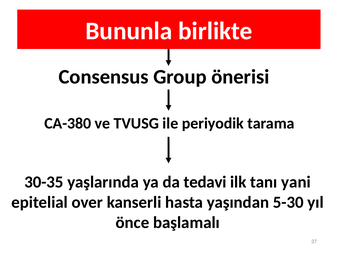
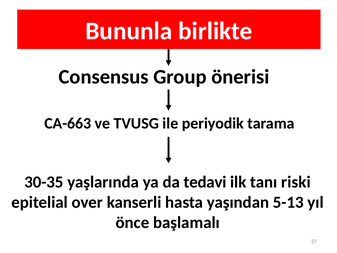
CA-380: CA-380 -> CA-663 (68, 123)
yani: yani -> riski (296, 182)
5-30: 5-30 -> 5-13 (288, 202)
